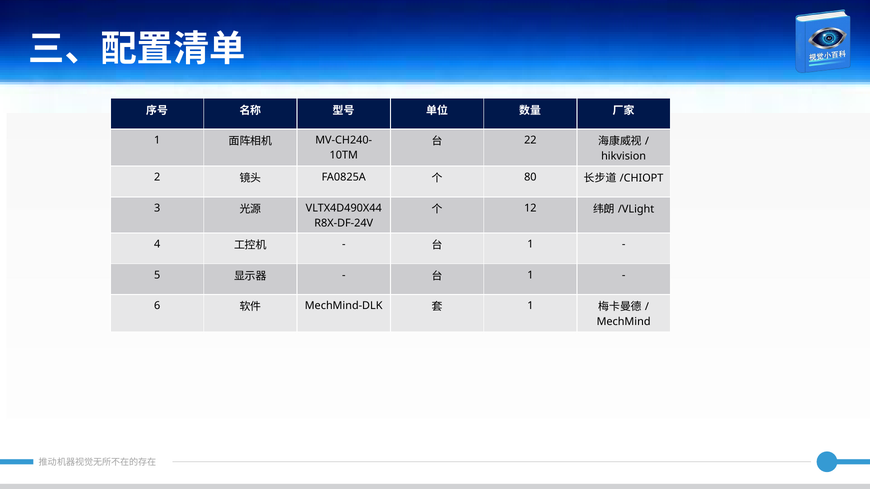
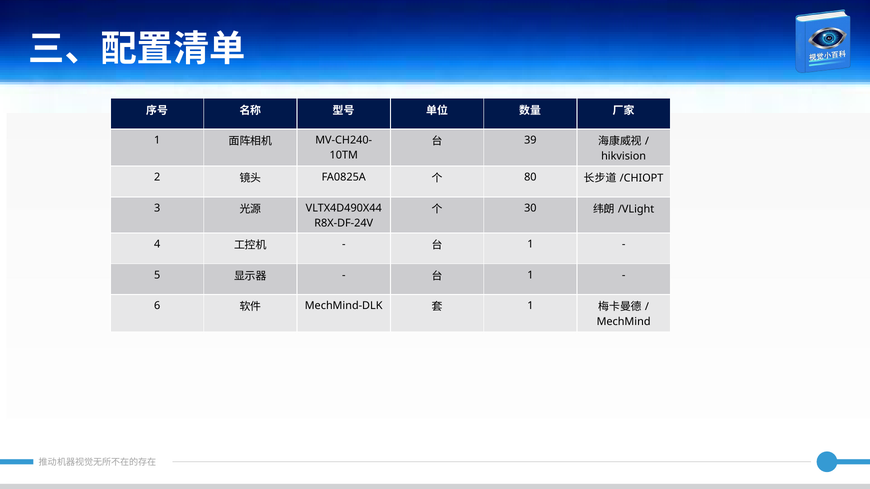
22: 22 -> 39 (530, 140)
12: 12 -> 30 (530, 208)
